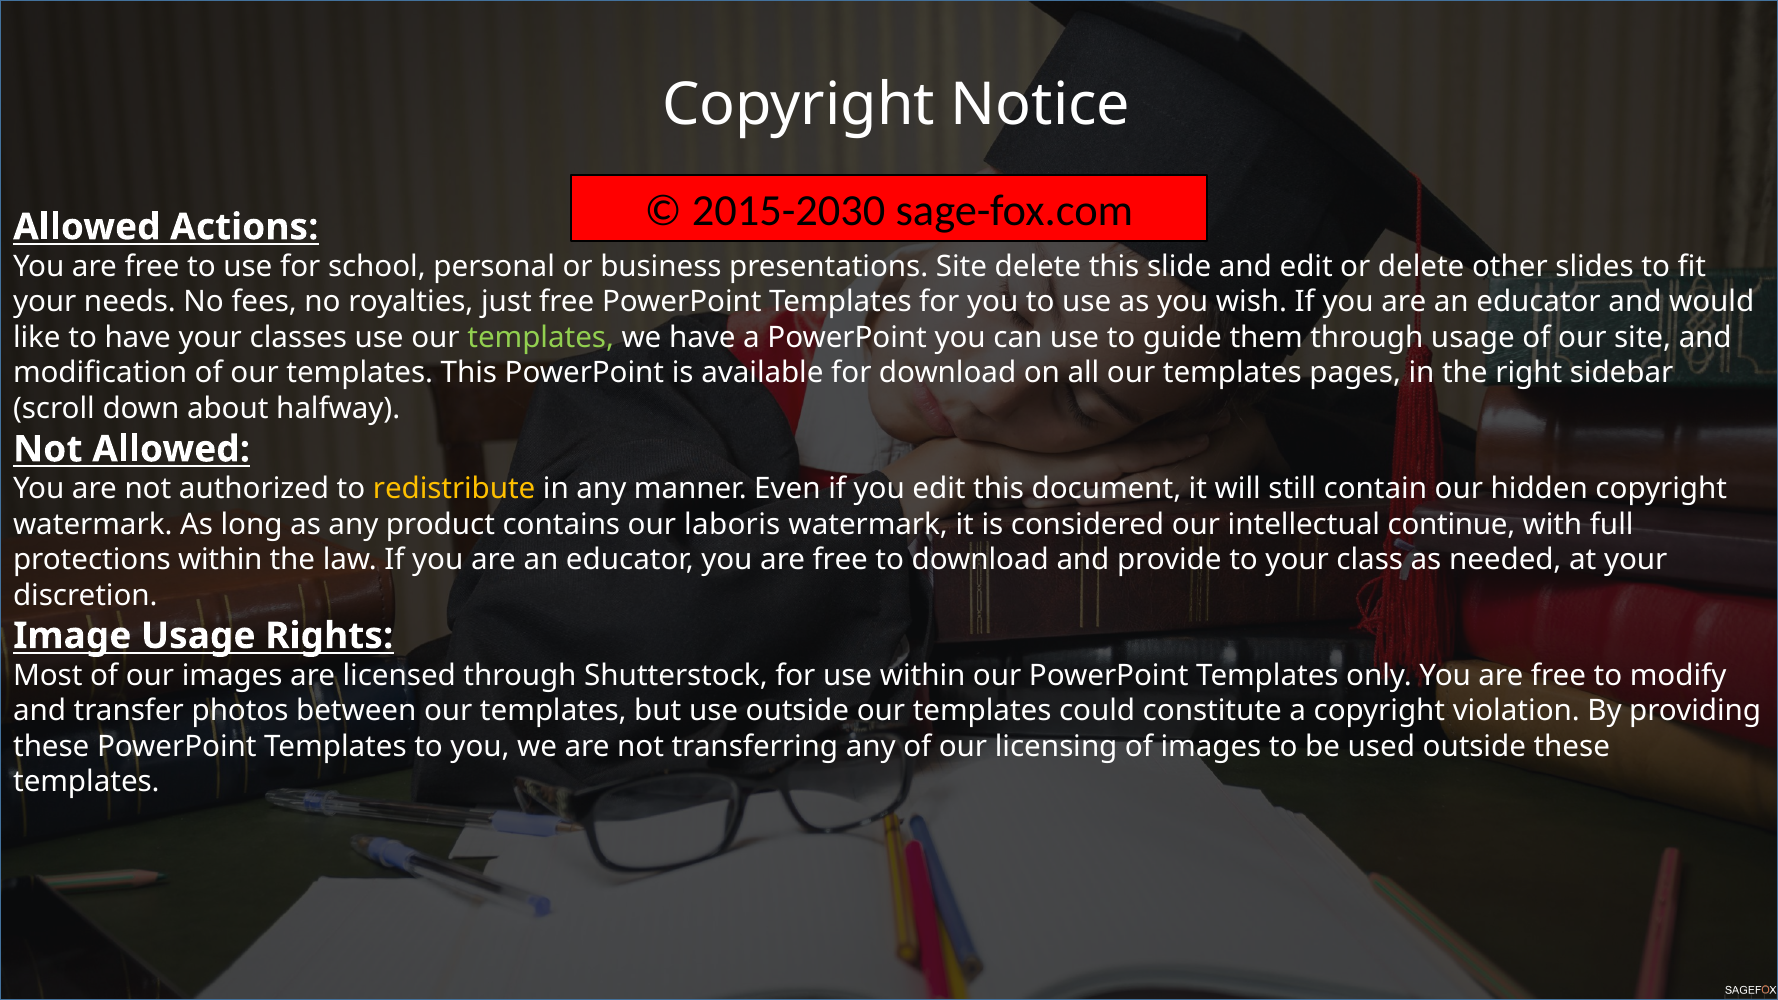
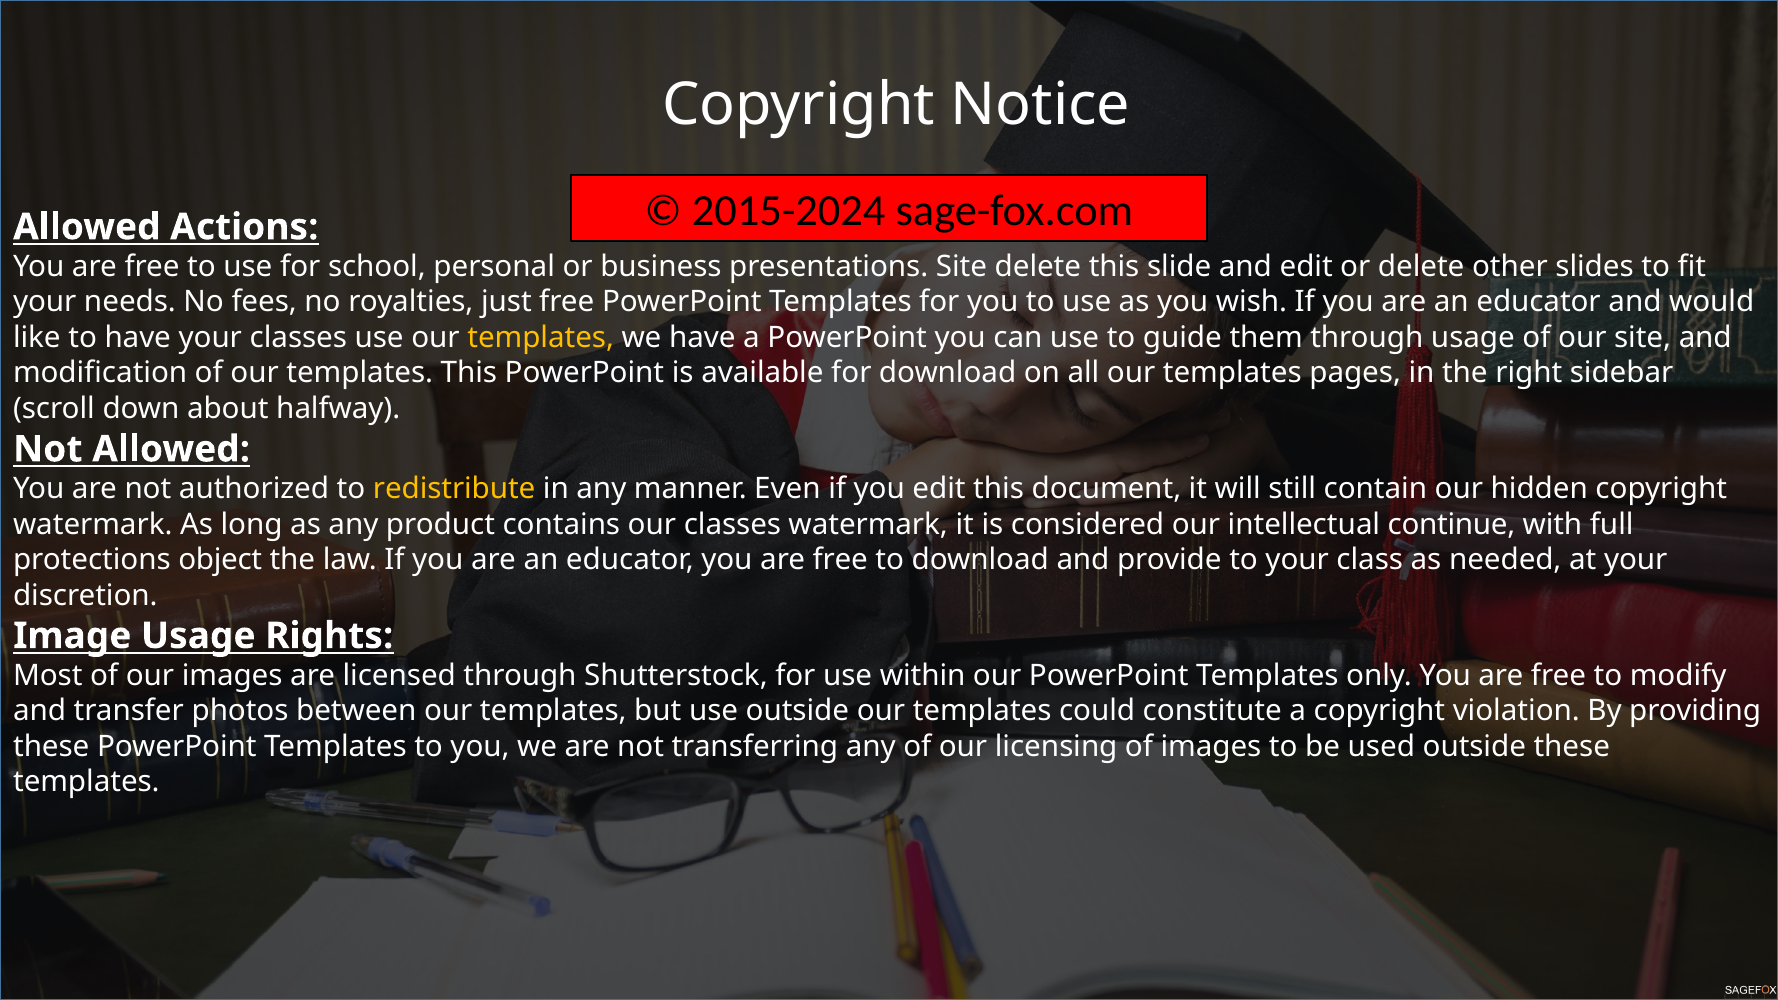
2015-2030: 2015-2030 -> 2015-2024 (789, 211)
templates colour: light green -> yellow (541, 338)
our laboris: laboris -> classes (732, 524)
protections within: within -> object (220, 560)
